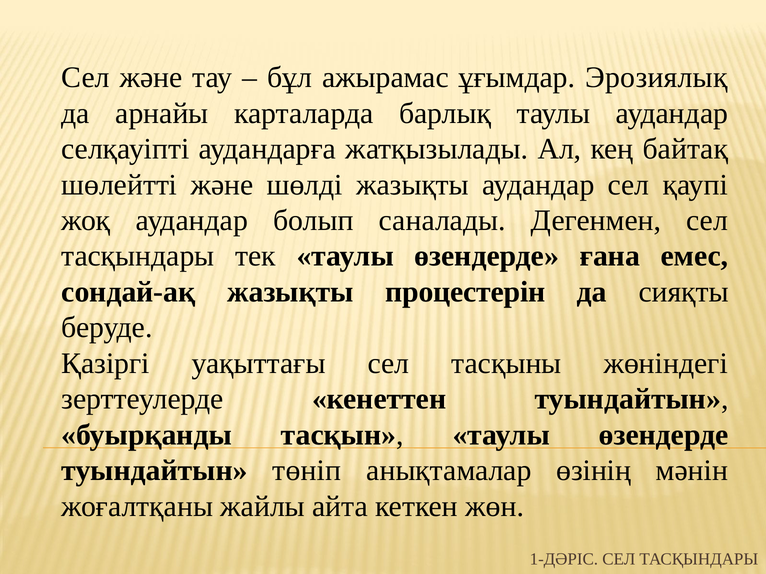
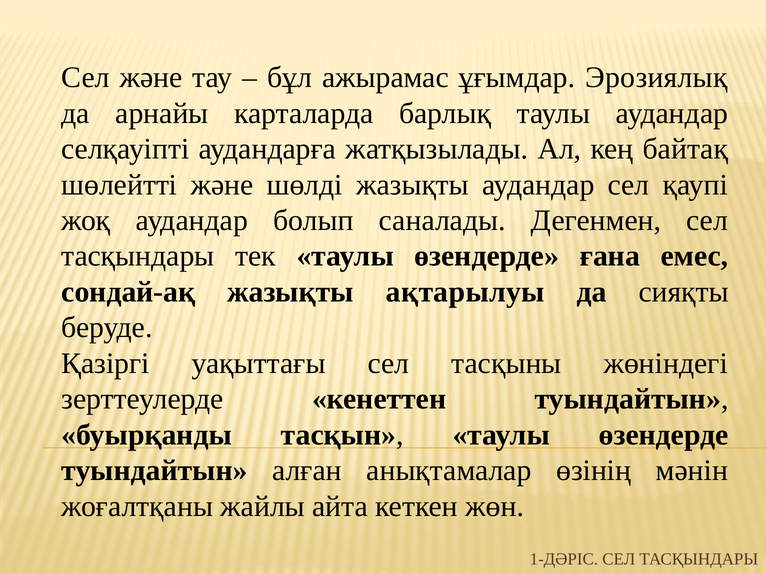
процестерін: процестерін -> ақтарылуы (465, 292)
төніп: төніп -> алған (307, 471)
